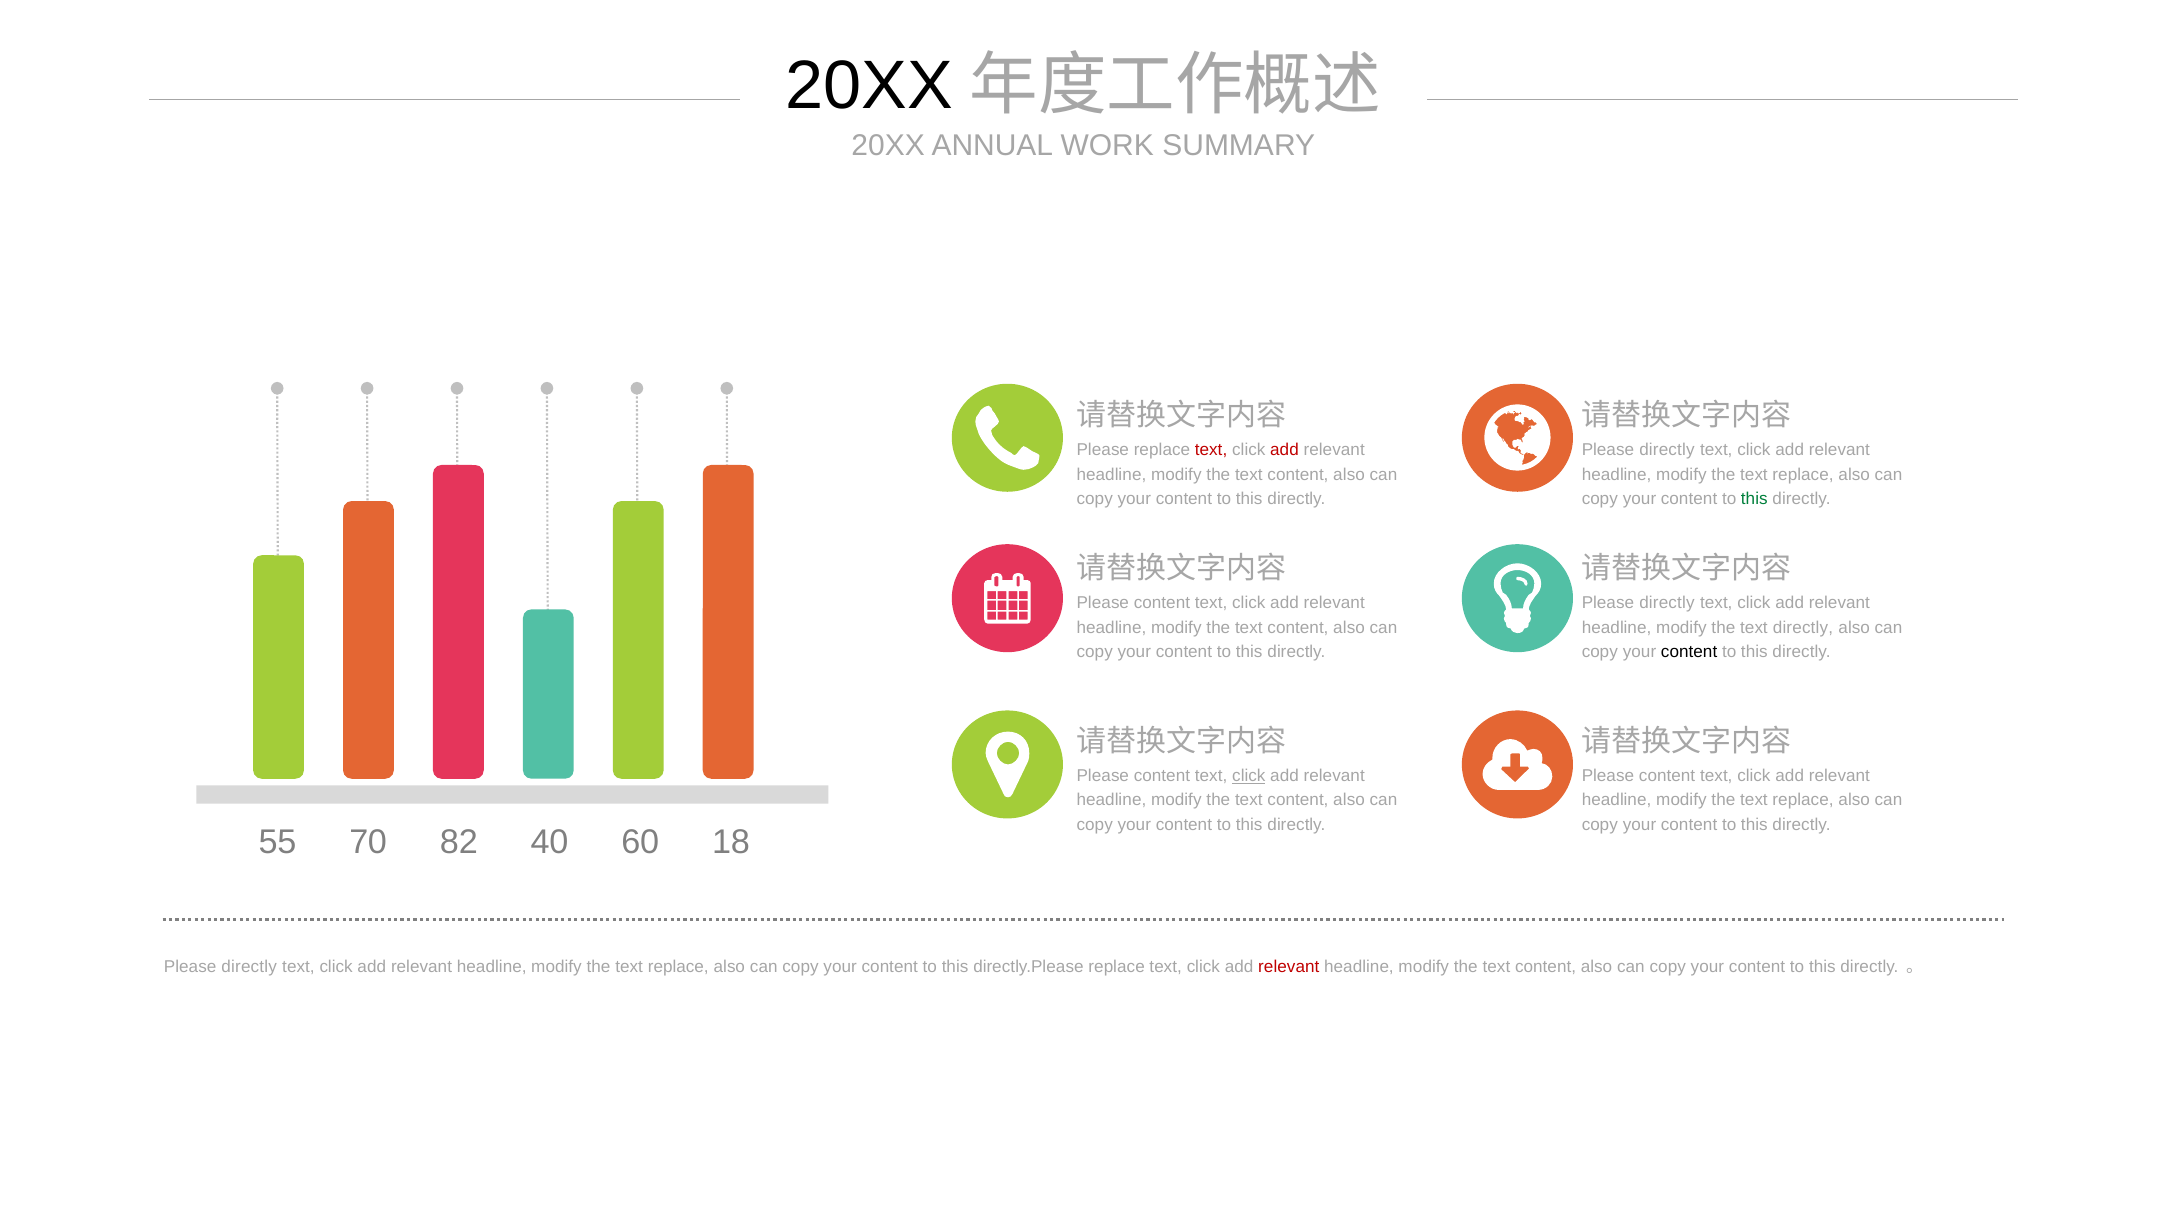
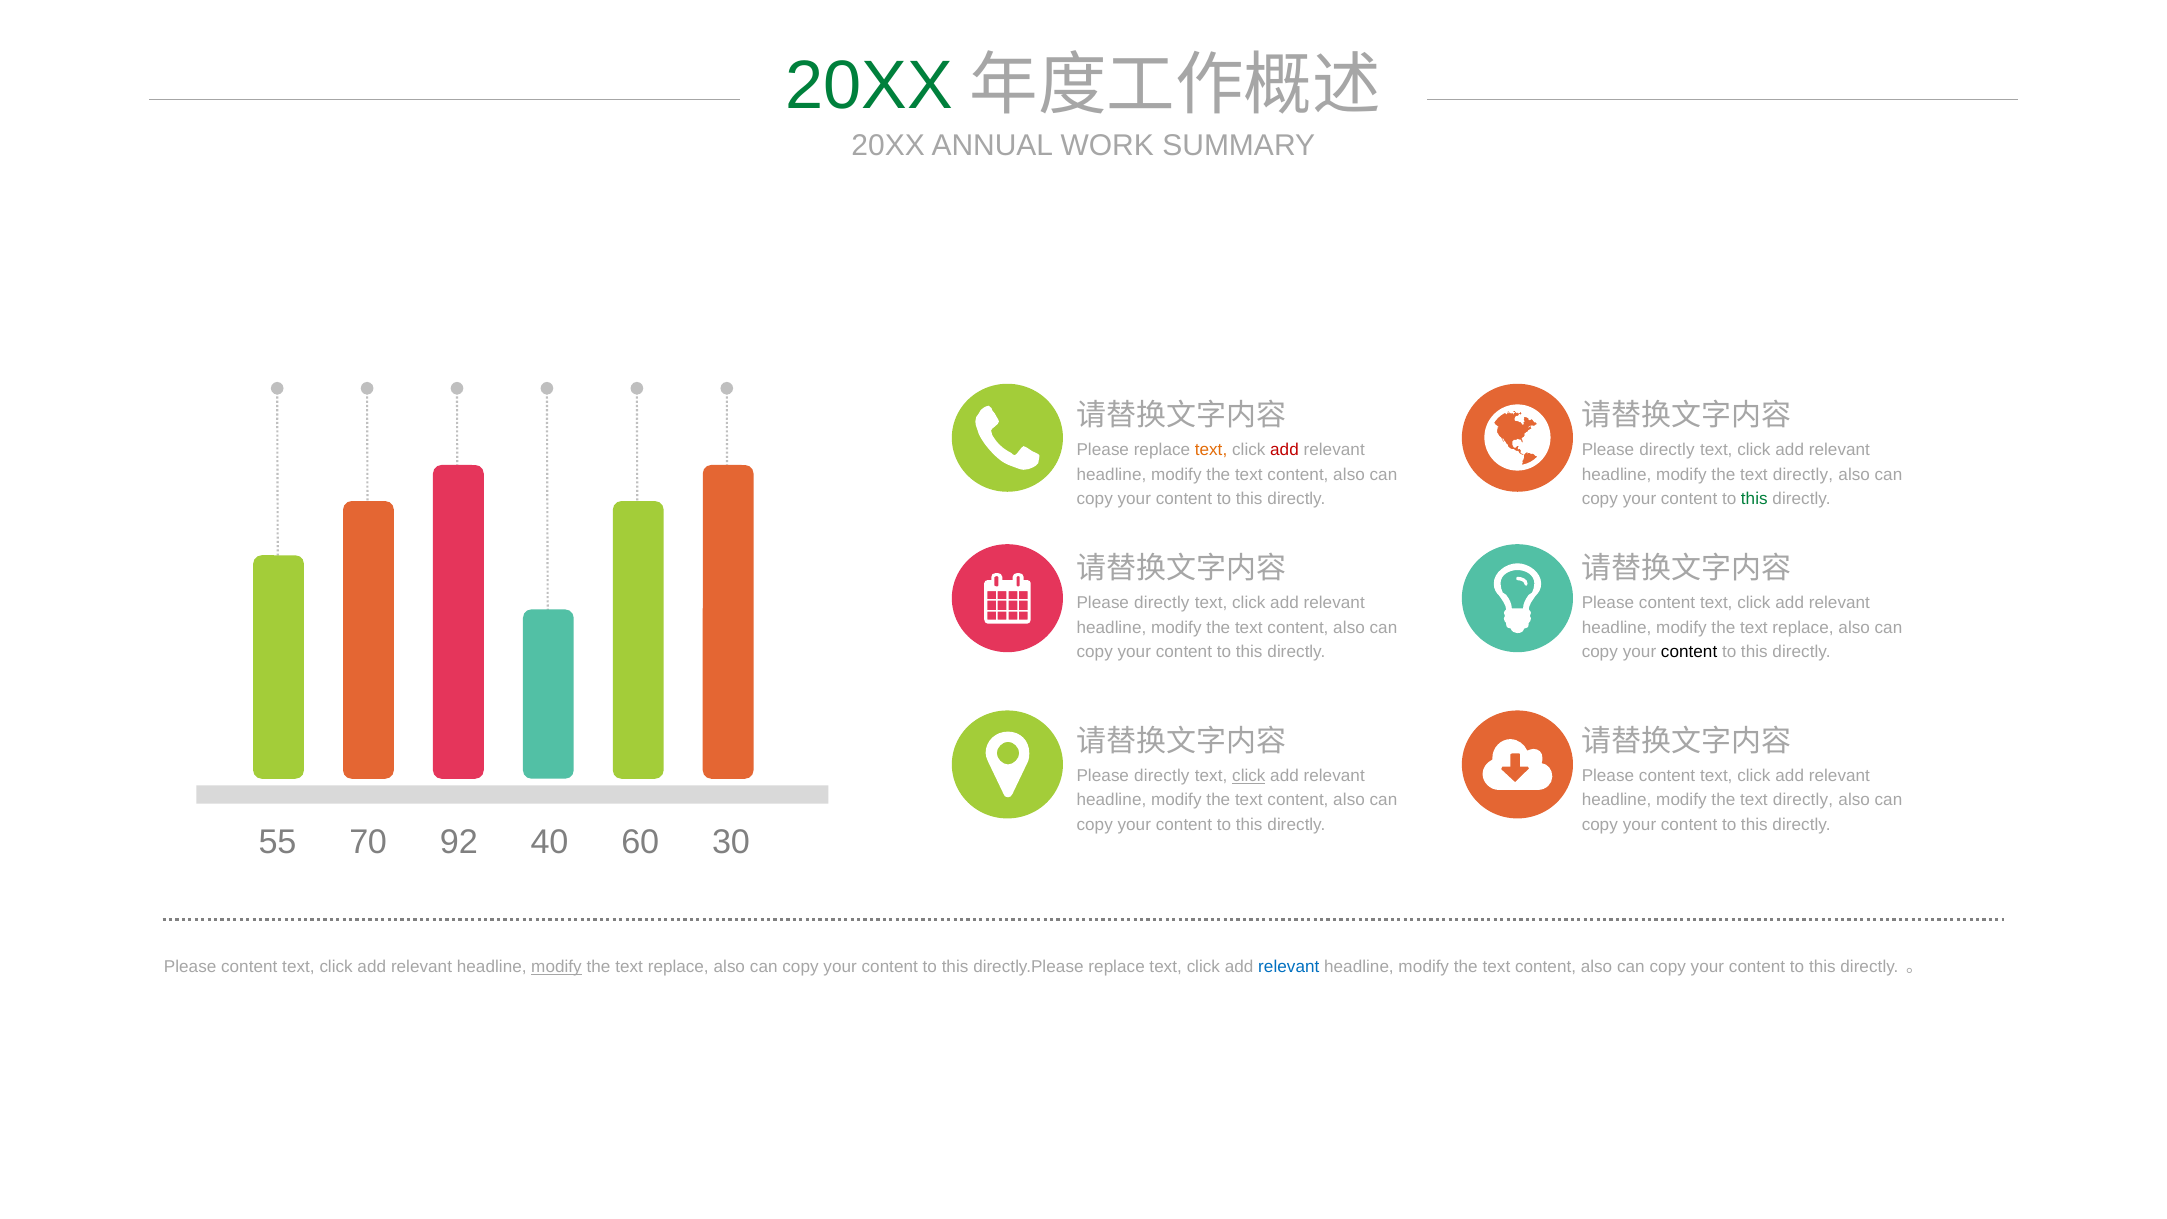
20XX colour: black -> green (869, 86)
text colour: red -> orange (1211, 450)
replace: replace -> directly (1803, 474)
content: content -> directly (1162, 603)
directly: directly -> content (1667, 603)
directly: directly -> replace (1803, 627)
content: content -> directly (1162, 776)
replace: replace -> directly (1803, 800)
82: 82 -> 92 (459, 842)
18: 18 -> 30 (731, 842)
directly: directly -> content (249, 967)
modify underline: none -> present (557, 967)
relevant colour: red -> blue (1289, 967)
